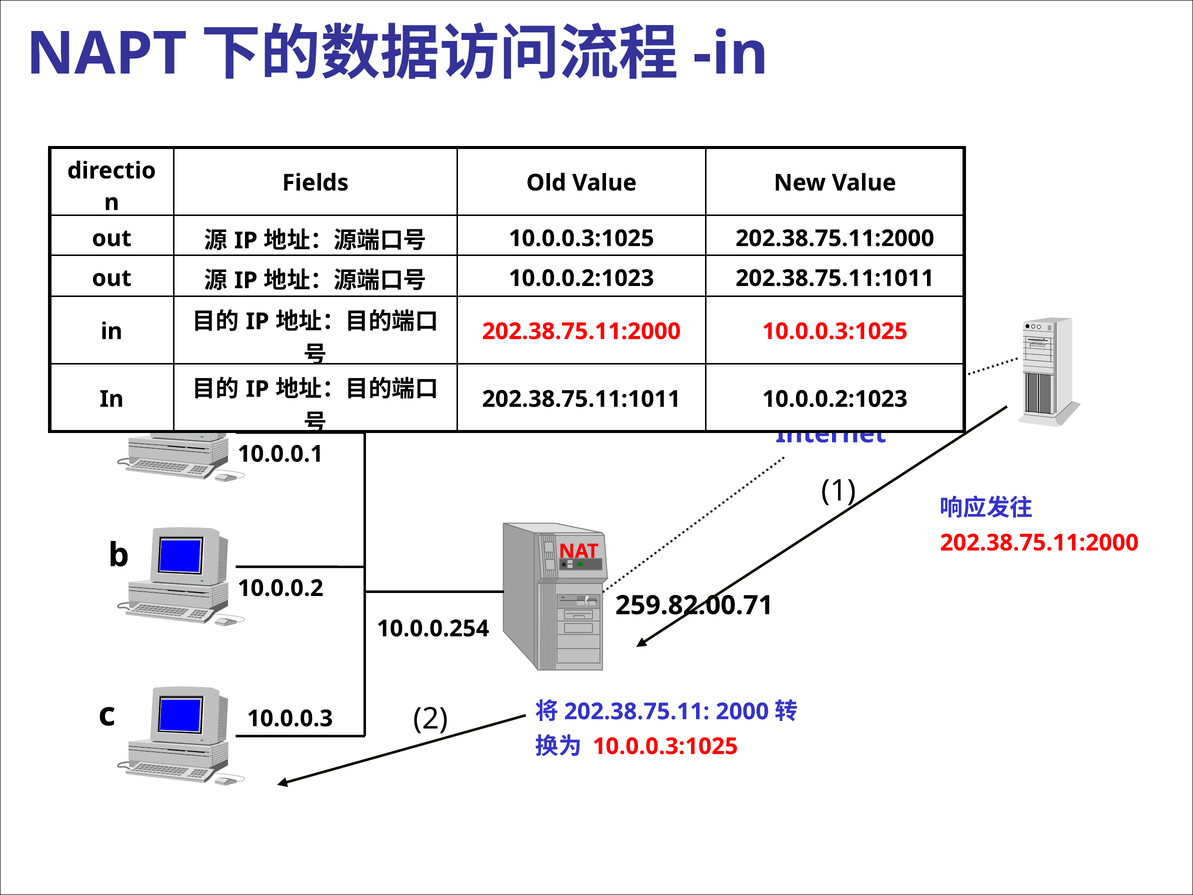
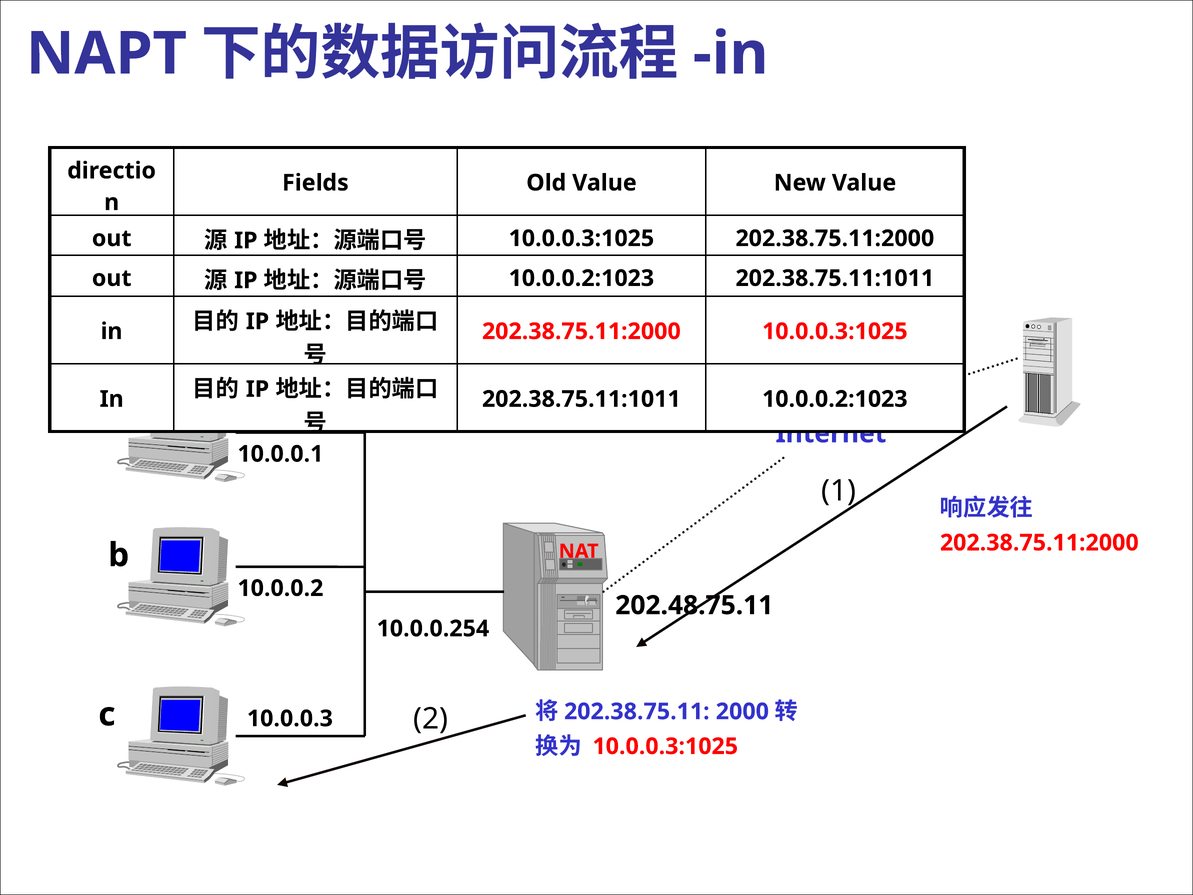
259.82.00.71: 259.82.00.71 -> 202.48.75.11 (694, 605)
